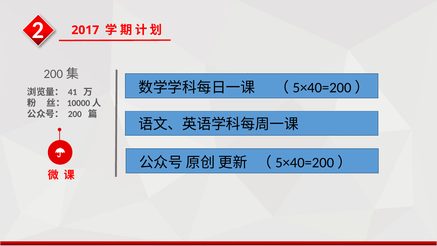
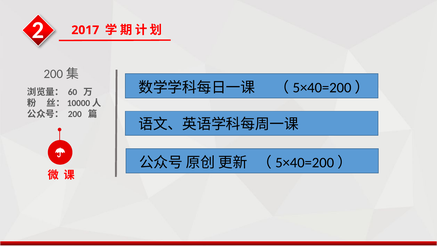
41: 41 -> 60 (73, 92)
